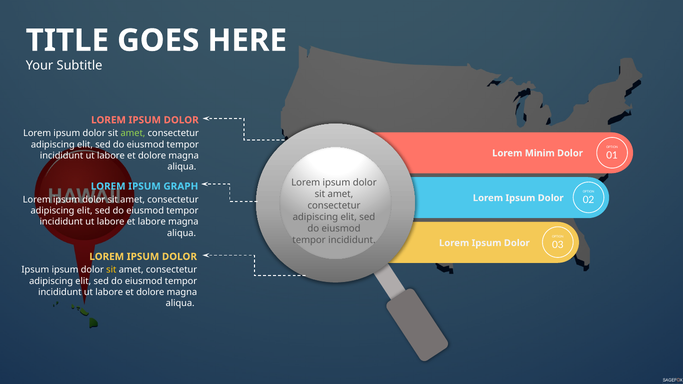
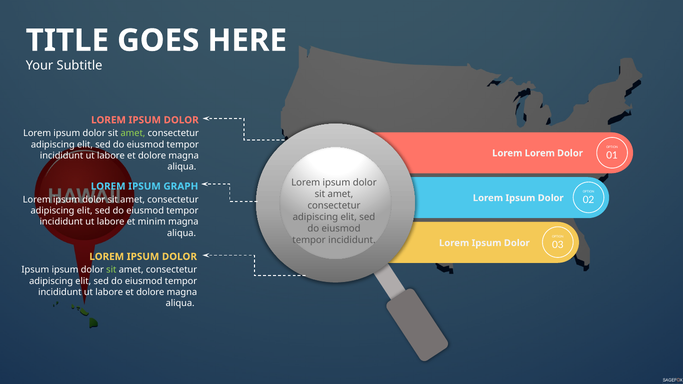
Lorem Minim: Minim -> Lorem (540, 153)
et labore: labore -> minim (152, 222)
sit colour: yellow -> light green (111, 270)
